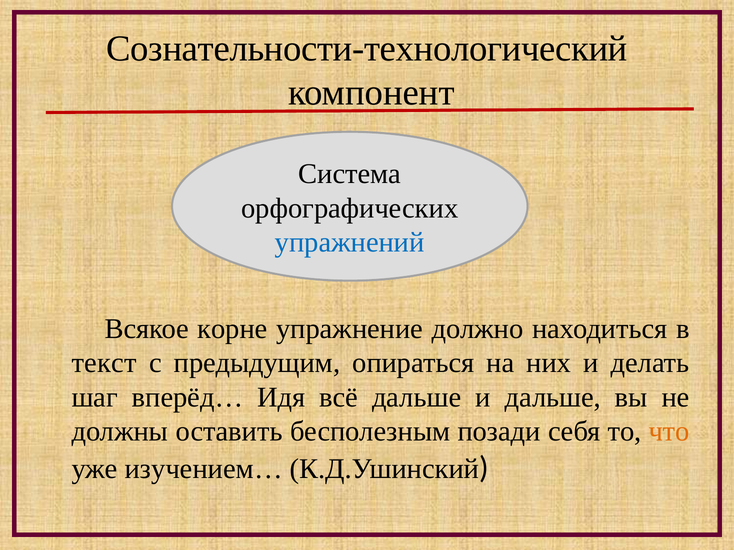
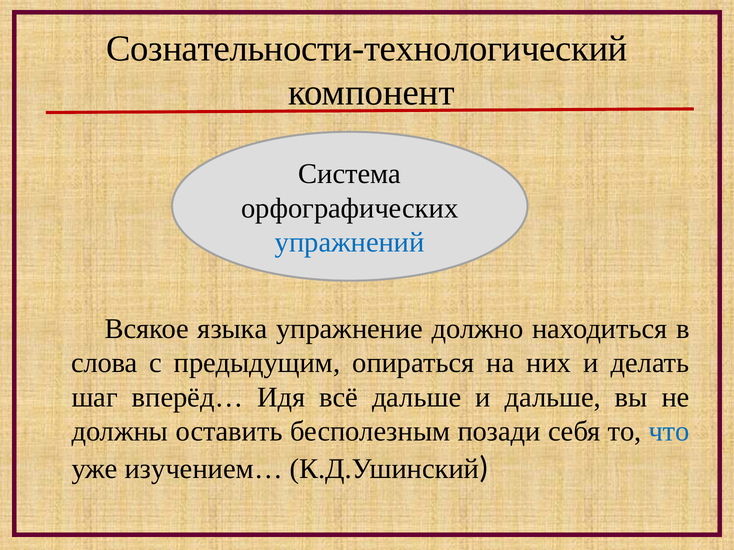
корне: корне -> языка (232, 329)
текст: текст -> слова (104, 363)
что colour: orange -> blue (669, 432)
